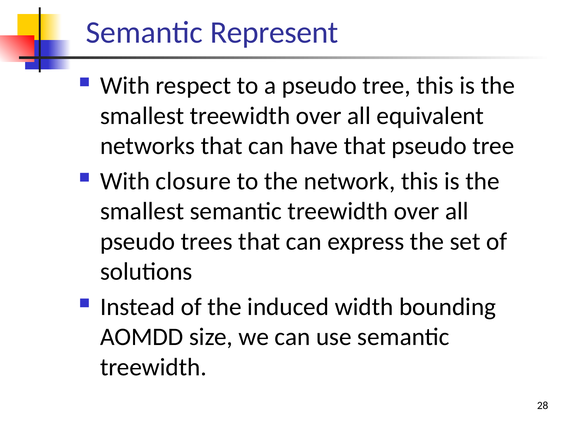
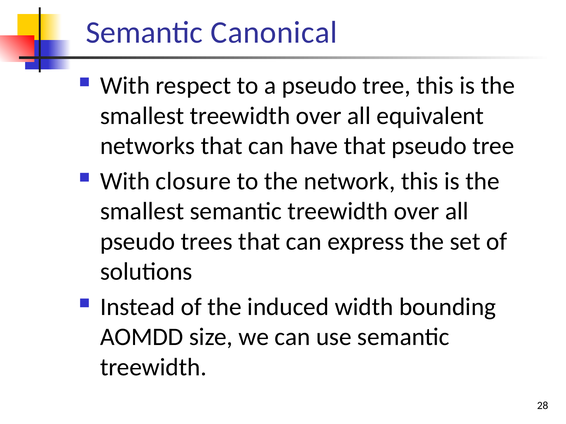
Represent: Represent -> Canonical (274, 32)
